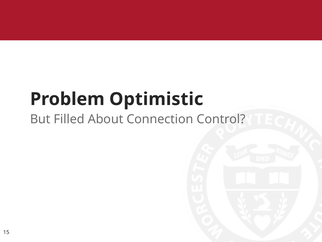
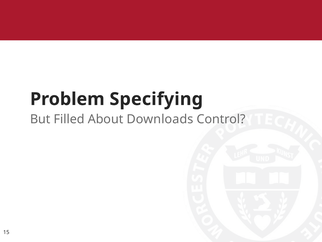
Optimistic: Optimistic -> Specifying (156, 99)
Connection: Connection -> Downloads (160, 119)
